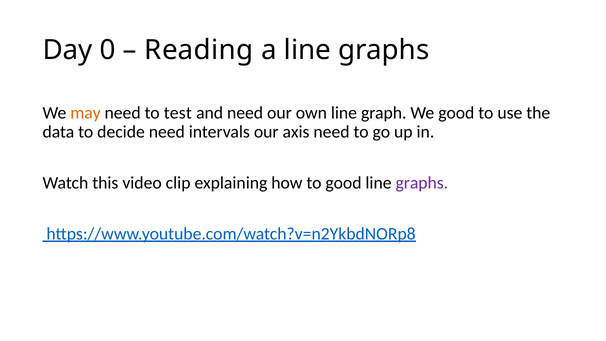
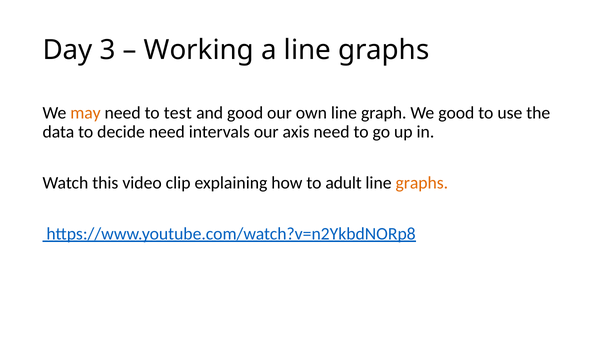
0: 0 -> 3 (108, 50)
Reading: Reading -> Working (199, 50)
and need: need -> good (245, 113)
to good: good -> adult (344, 183)
graphs colour: purple -> orange (422, 183)
